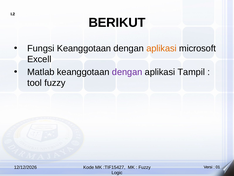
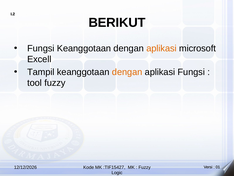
Matlab: Matlab -> Tampil (41, 72)
dengan colour: purple -> orange (127, 72)
aplikasi Tampil: Tampil -> Fungsi (191, 72)
